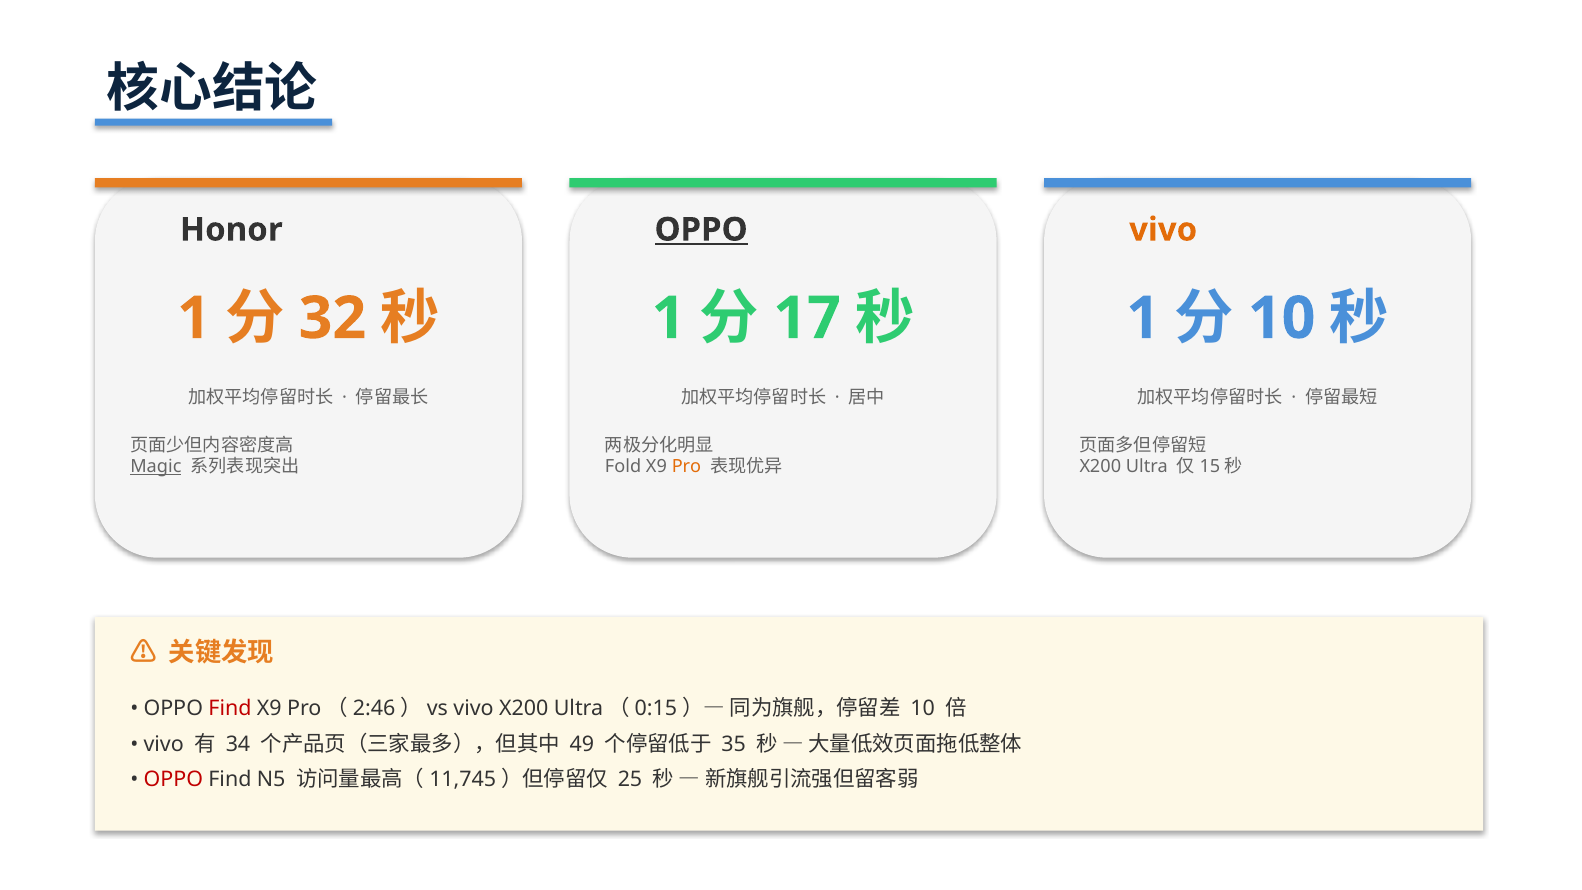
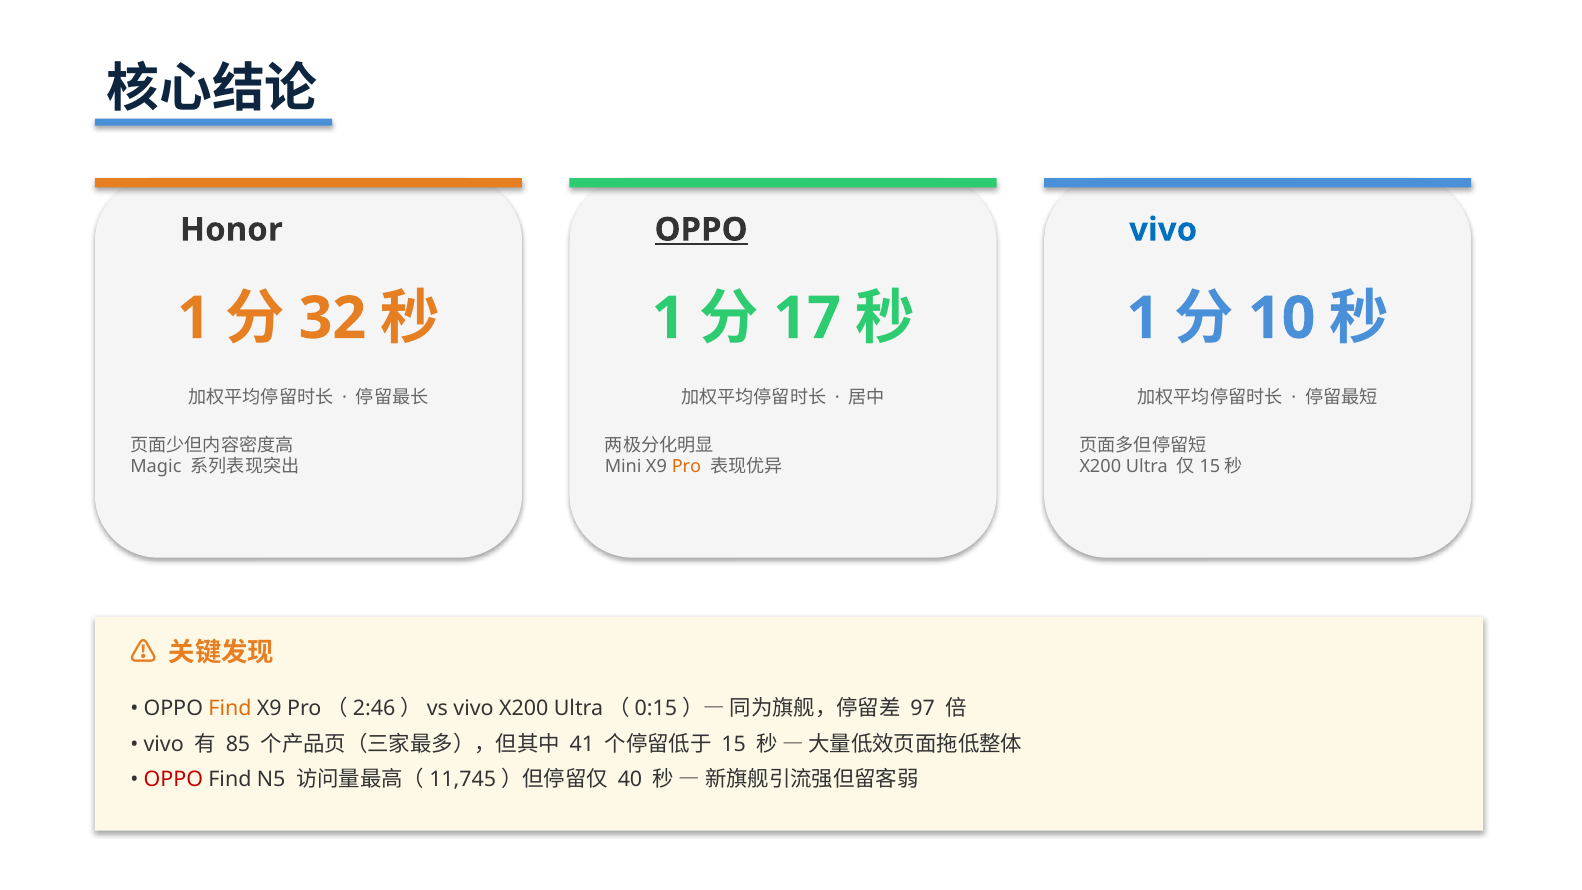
vivo colour: orange -> blue (1163, 230)
Magic underline: present -> none (156, 467)
Fold: Fold -> Mini (623, 467)
Find colour: red -> orange (230, 708)
10: 10 -> 97 (923, 708)
34: 34 -> 85 (238, 744)
49: 49 -> 41 (582, 744)
35: 35 -> 15 (734, 744)
25: 25 -> 40 (630, 780)
